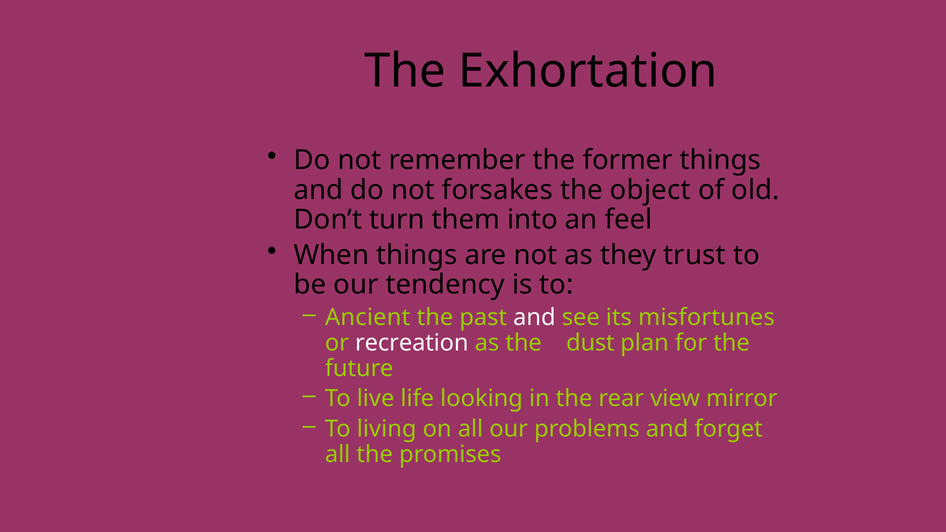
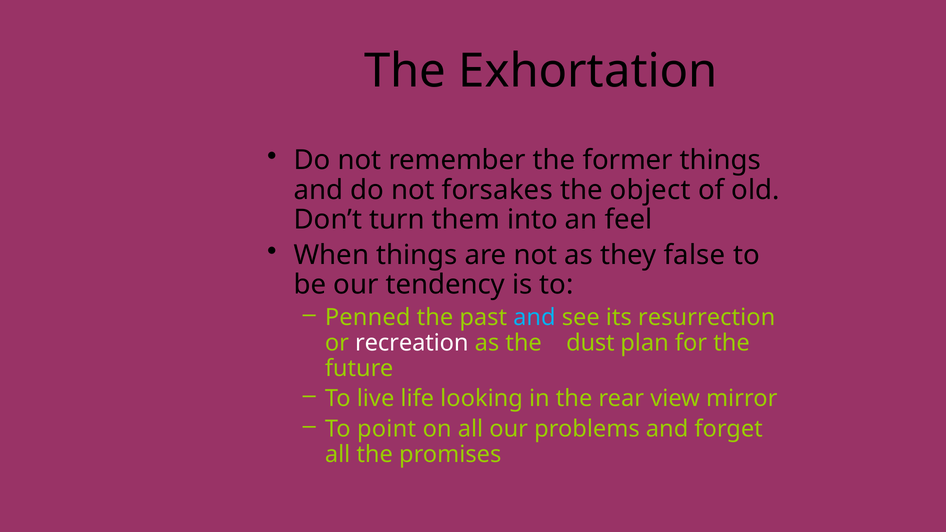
trust: trust -> false (694, 255)
Ancient: Ancient -> Penned (368, 317)
and colour: white -> light blue (534, 317)
misfortunes: misfortunes -> resurrection (707, 317)
living: living -> point (387, 429)
